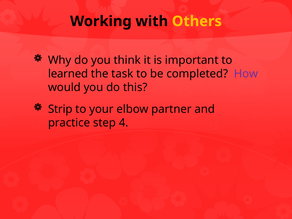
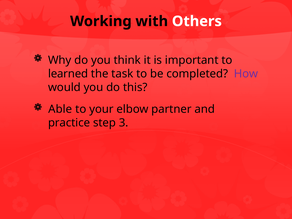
Others colour: yellow -> white (197, 21)
Strip: Strip -> Able (60, 109)
4: 4 -> 3 (124, 123)
